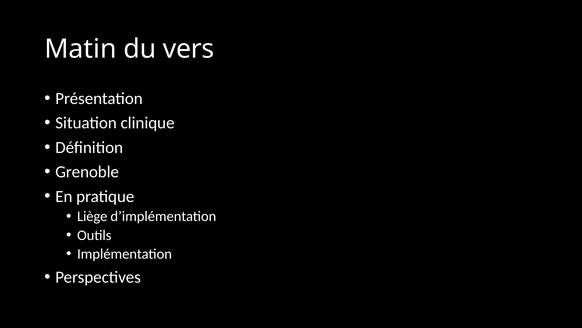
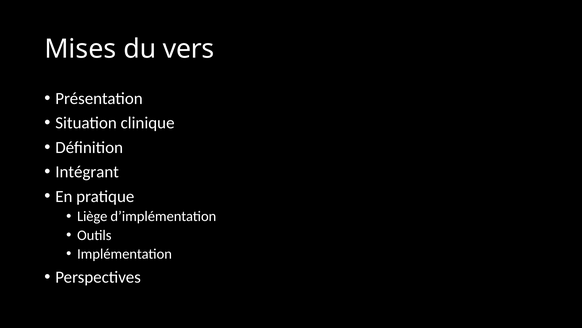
Matin: Matin -> Mises (80, 49)
Grenoble: Grenoble -> Intégrant (87, 172)
